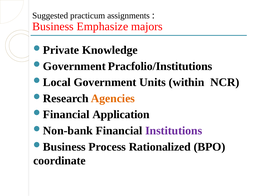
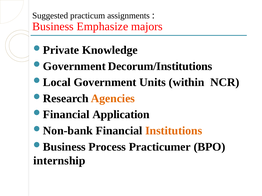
Pracfolio/Institutions: Pracfolio/Institutions -> Decorum/Institutions (160, 66)
Institutions colour: purple -> orange (174, 131)
Rationalized: Rationalized -> Practicumer (160, 147)
coordinate: coordinate -> internship (59, 161)
